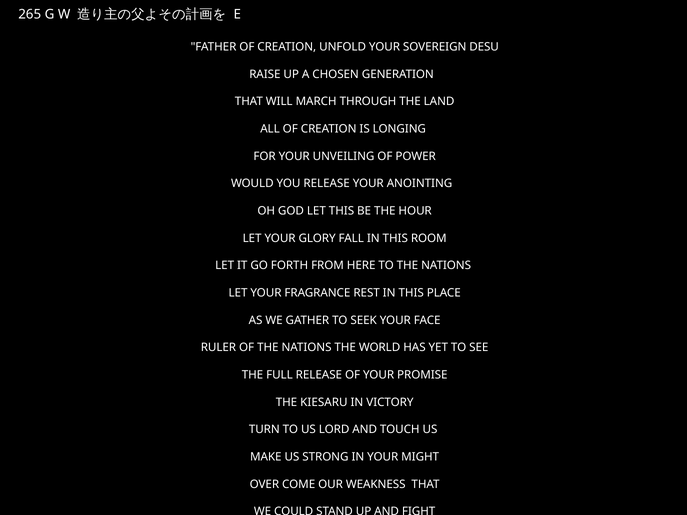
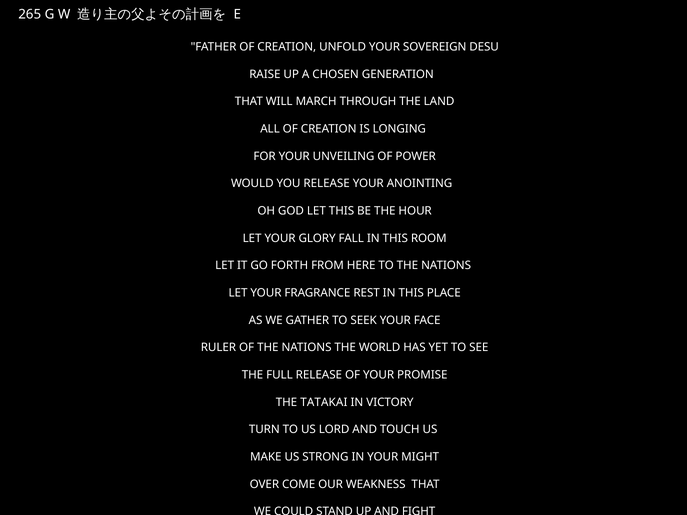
KIESARU: KIESARU -> TATAKAI (324, 402)
